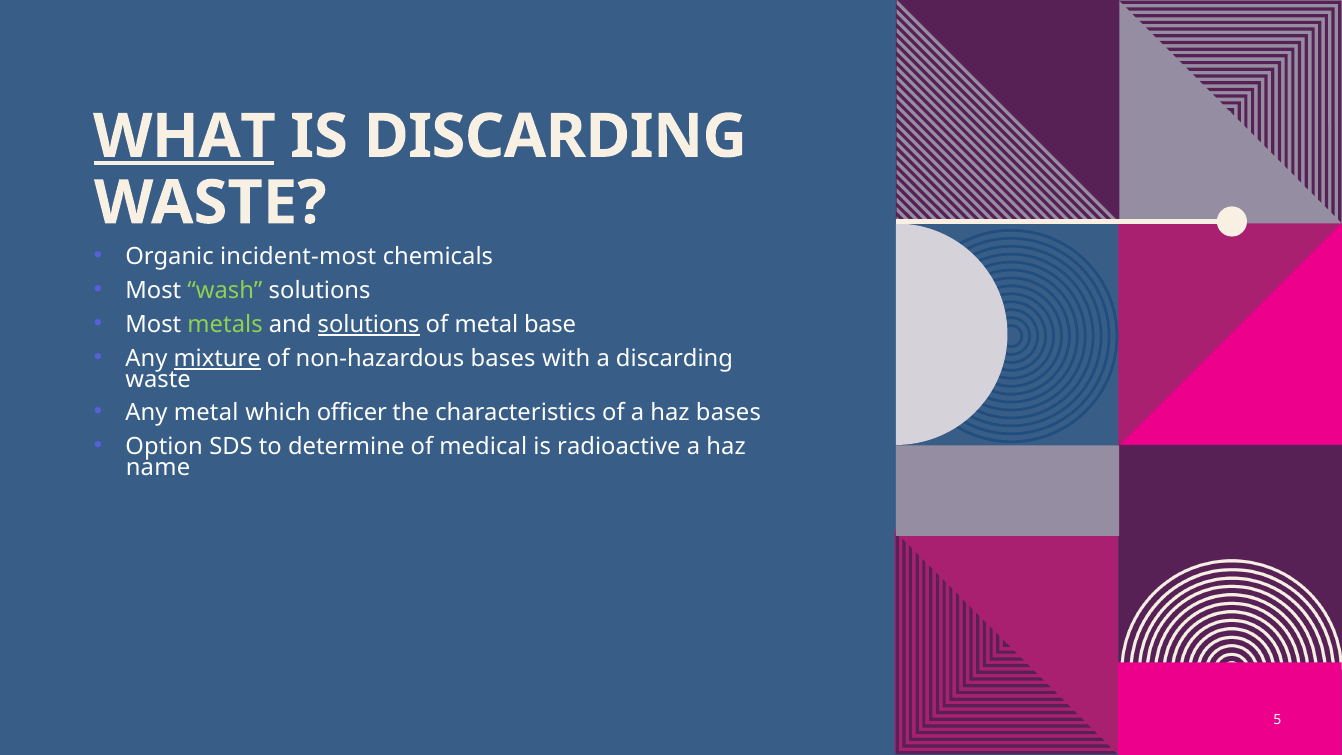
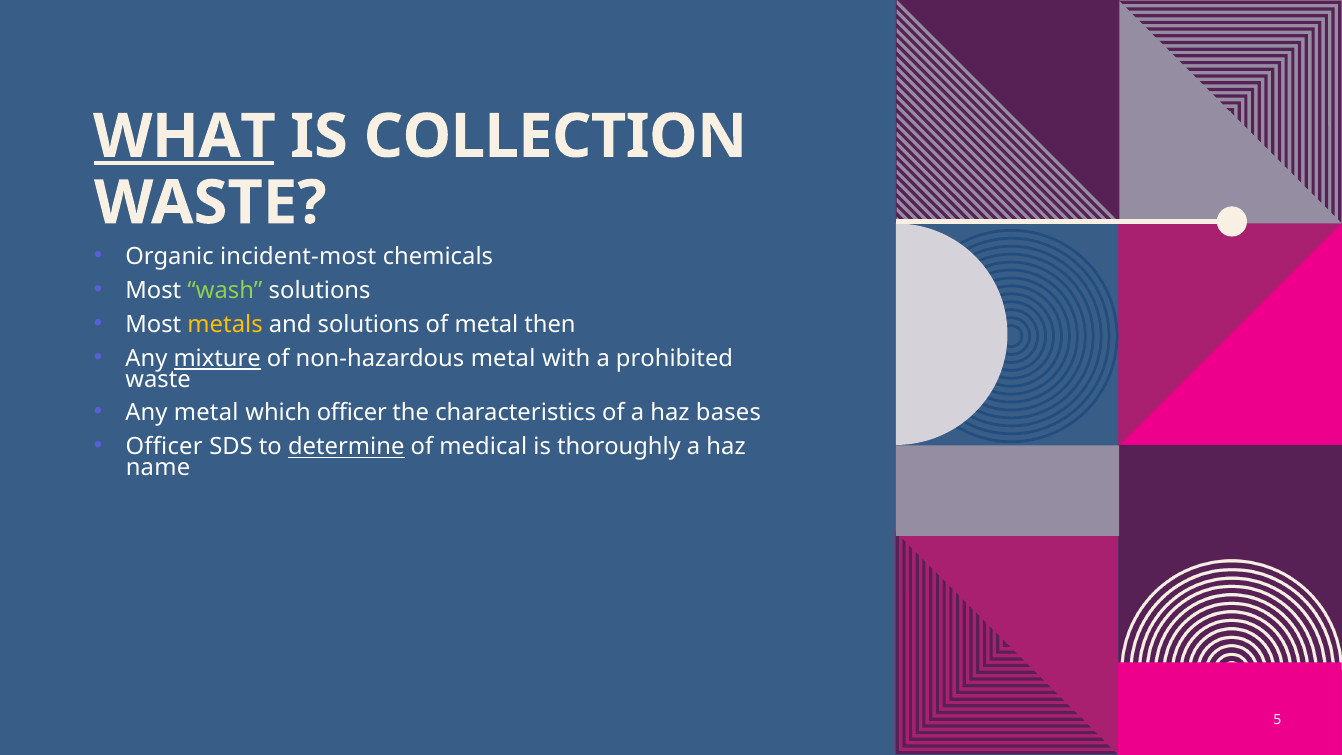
IS DISCARDING: DISCARDING -> COLLECTION (555, 137)
metals colour: light green -> yellow (225, 325)
solutions underline: present -> none (369, 325)
base: base -> then (550, 325)
non-hazardous bases: bases -> metal (503, 359)
a discarding: discarding -> prohibited (675, 359)
Option: Option -> Officer (164, 447)
determine underline: none -> present (346, 447)
radioactive: radioactive -> thoroughly (619, 447)
